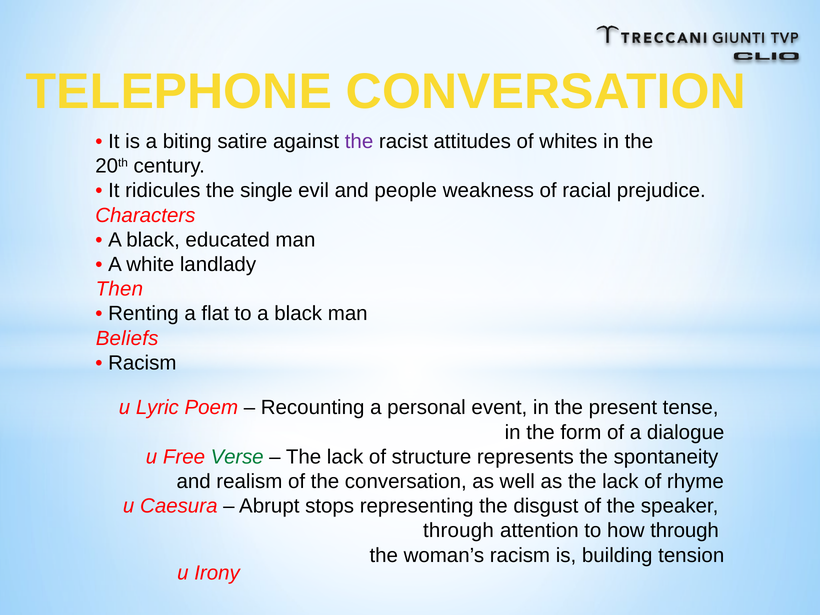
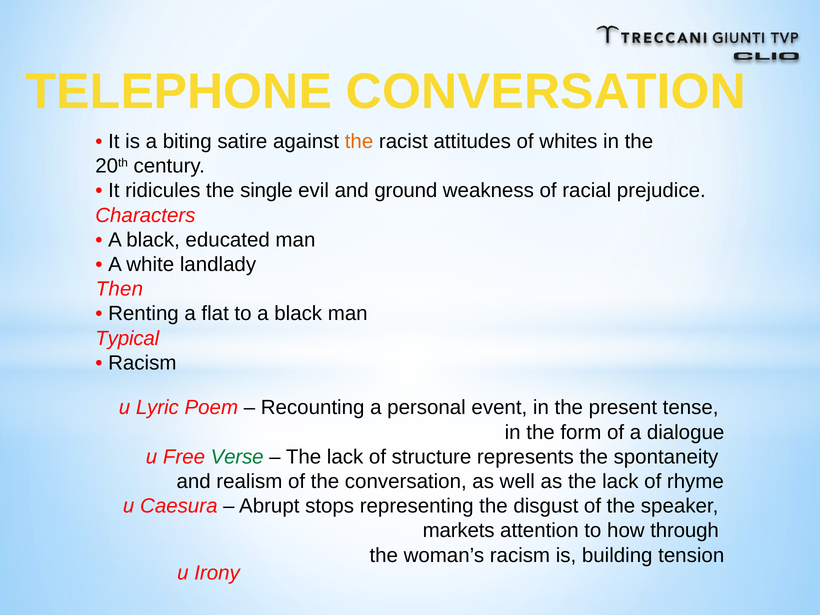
the colour: purple -> orange (359, 141)
people: people -> ground (406, 191)
Beliefs: Beliefs -> Typical (127, 338)
through: through -> markets (459, 531)
